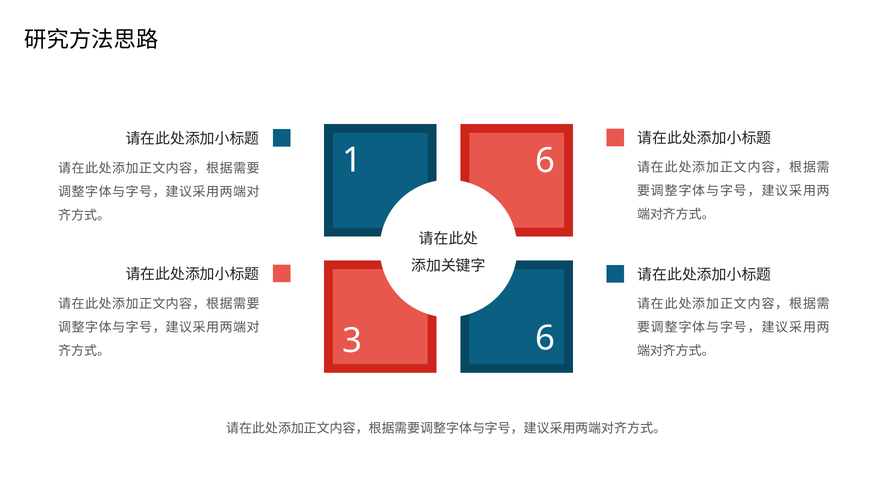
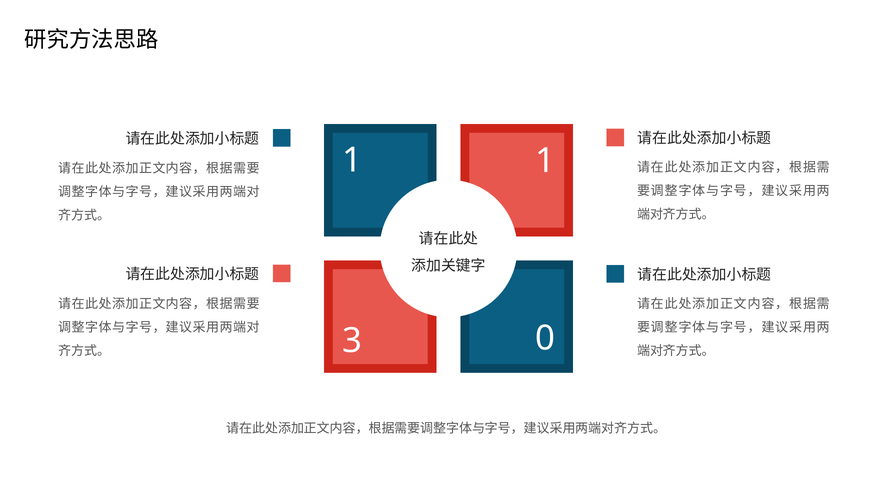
1 6: 6 -> 1 (545, 161)
3 6: 6 -> 0 (545, 339)
